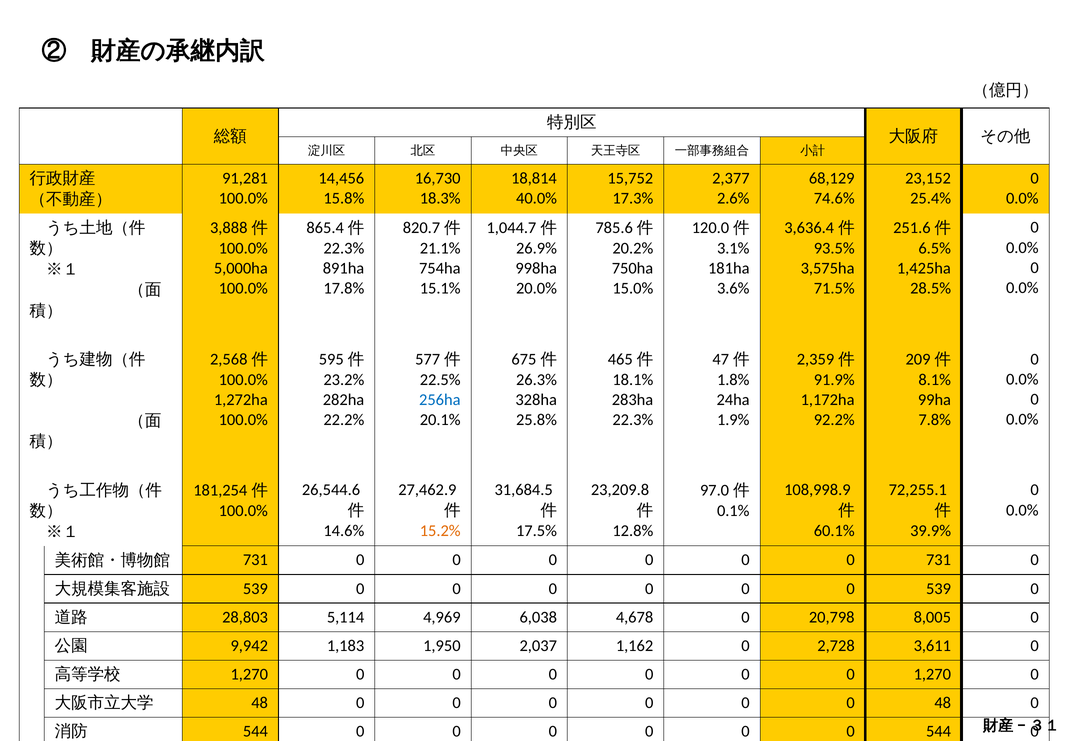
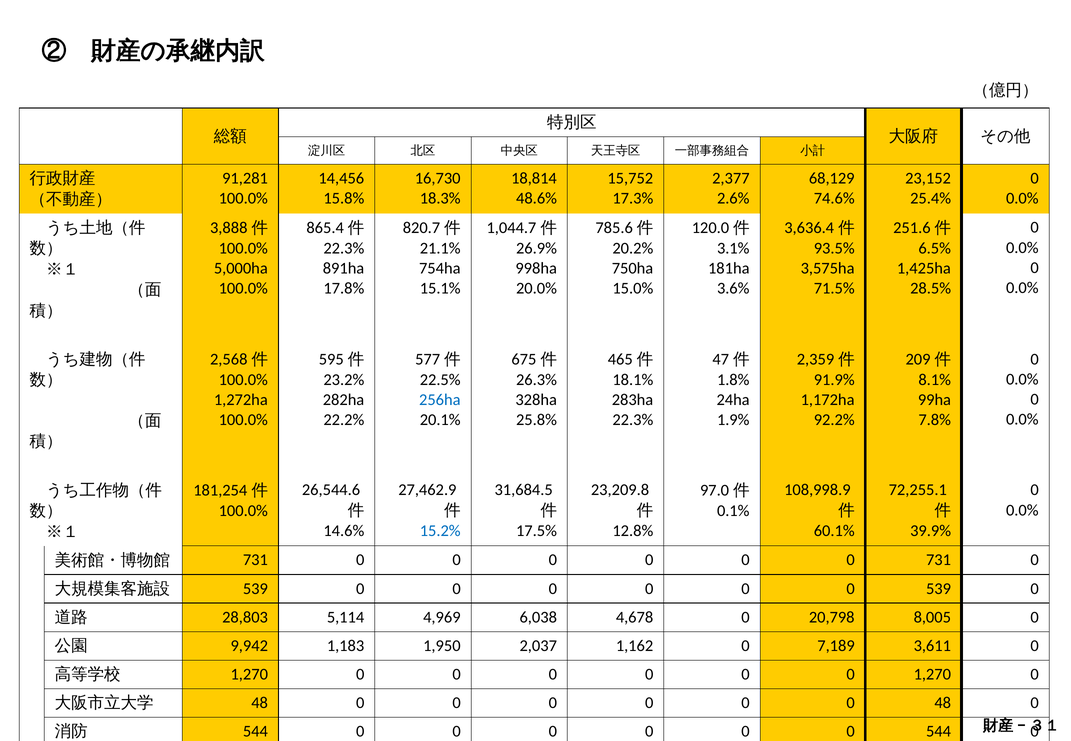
40.0%: 40.0% -> 48.6% (537, 198)
15.2% colour: orange -> blue (440, 531)
2,728: 2,728 -> 7,189 (836, 646)
